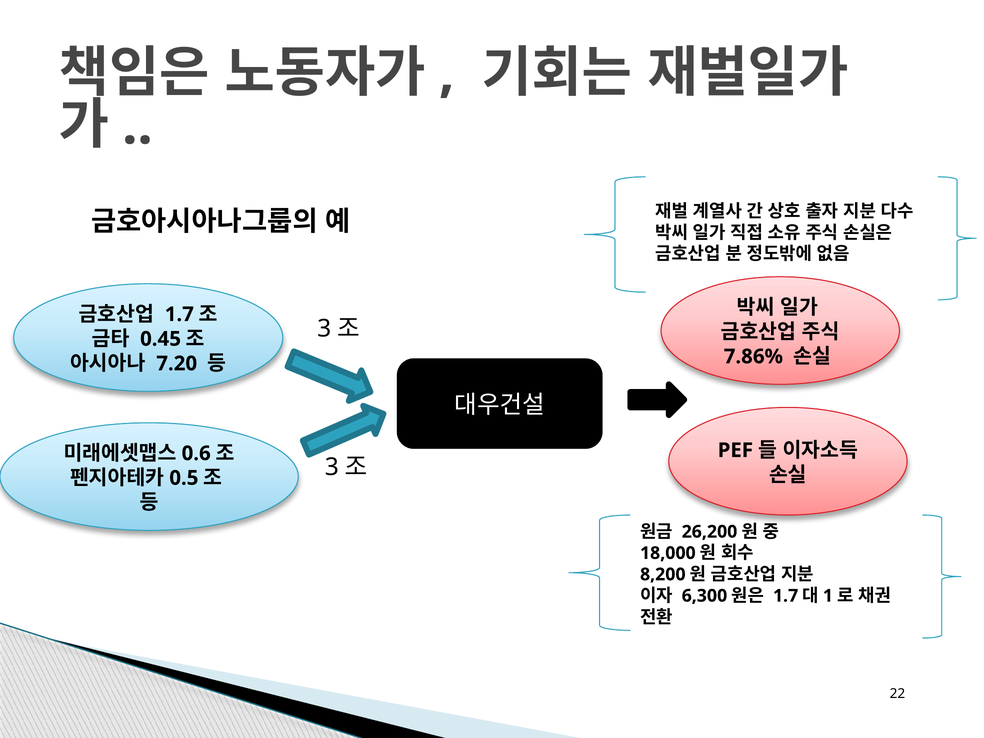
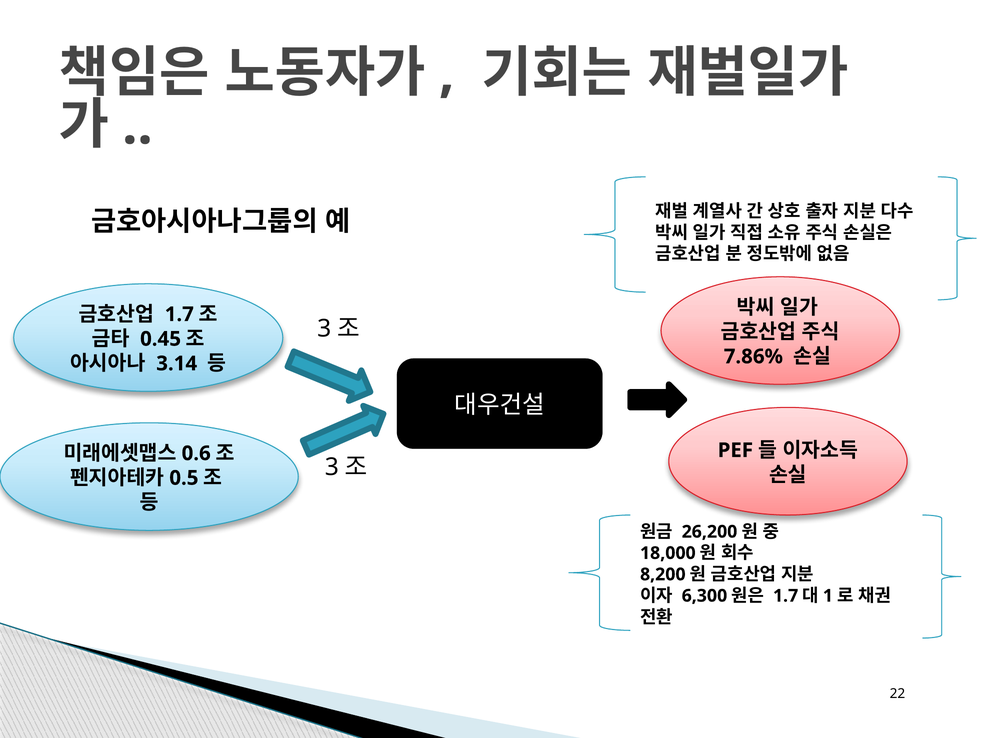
7.20: 7.20 -> 3.14 (177, 364)
